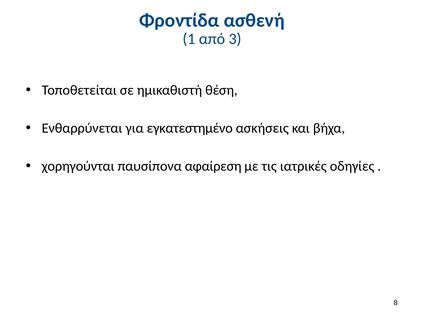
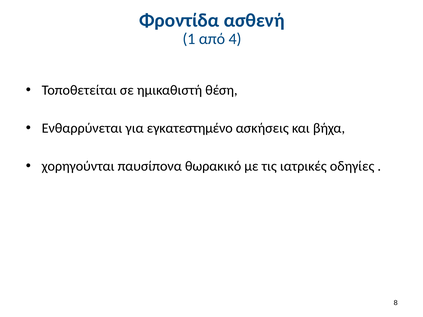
3: 3 -> 4 (235, 39)
αφαίρεση: αφαίρεση -> θωρακικό (213, 166)
